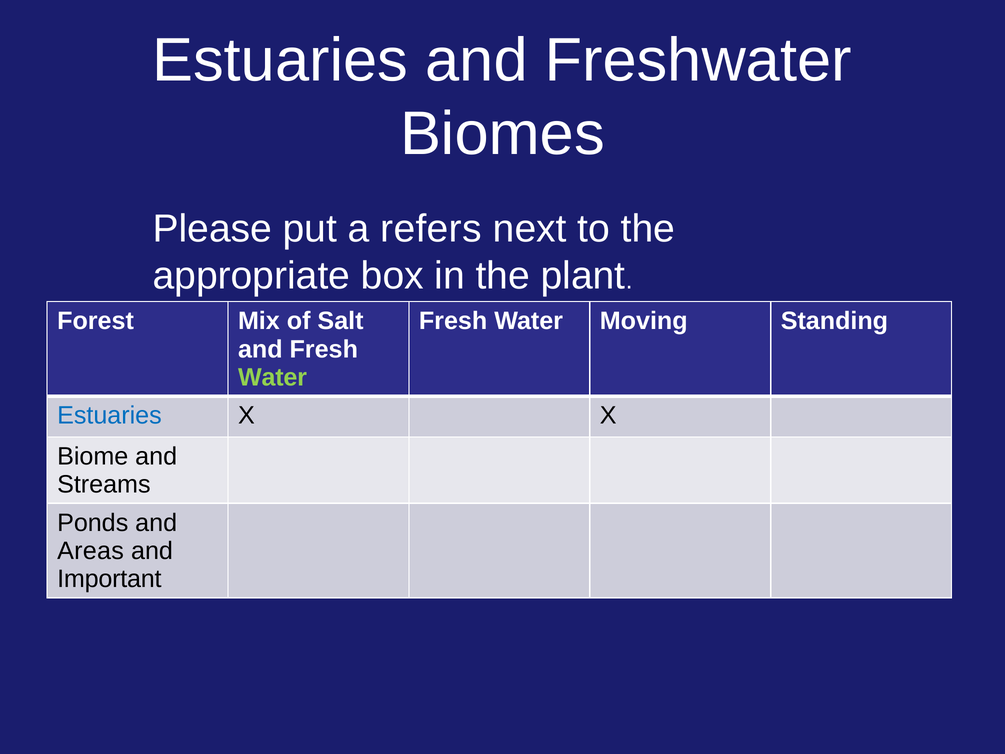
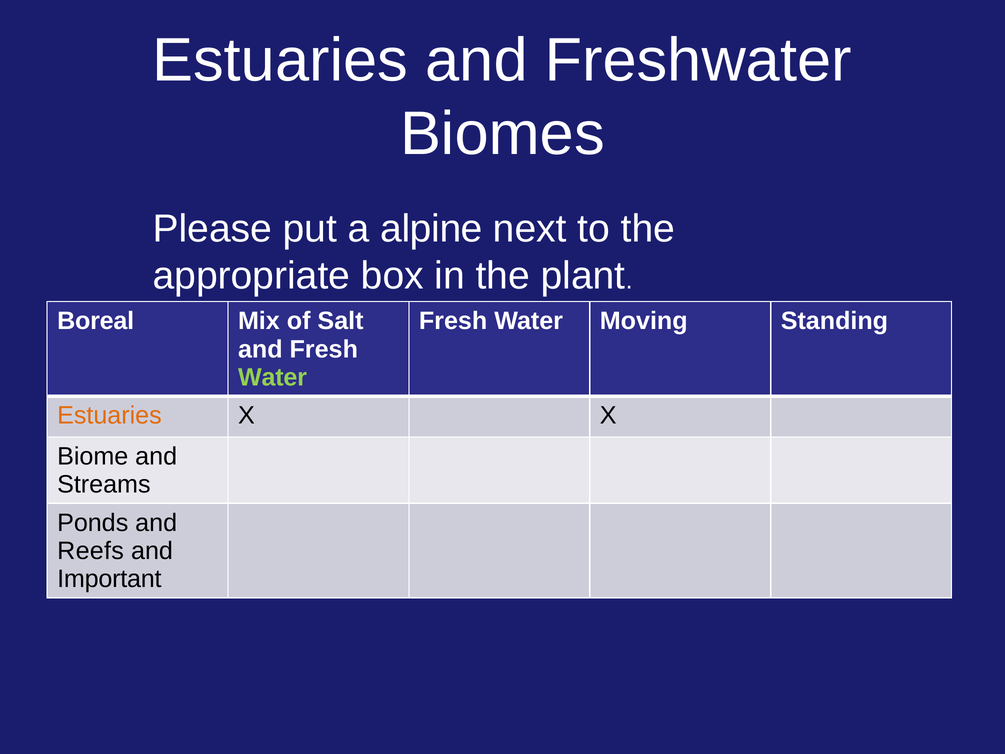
refers: refers -> alpine (431, 229)
Forest: Forest -> Boreal (96, 321)
Estuaries colour: blue -> orange (109, 416)
Areas: Areas -> Reefs (91, 551)
